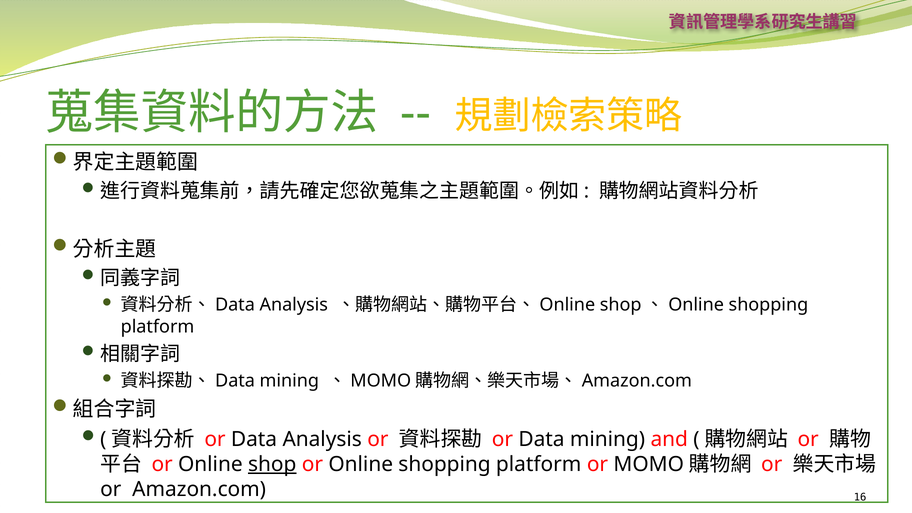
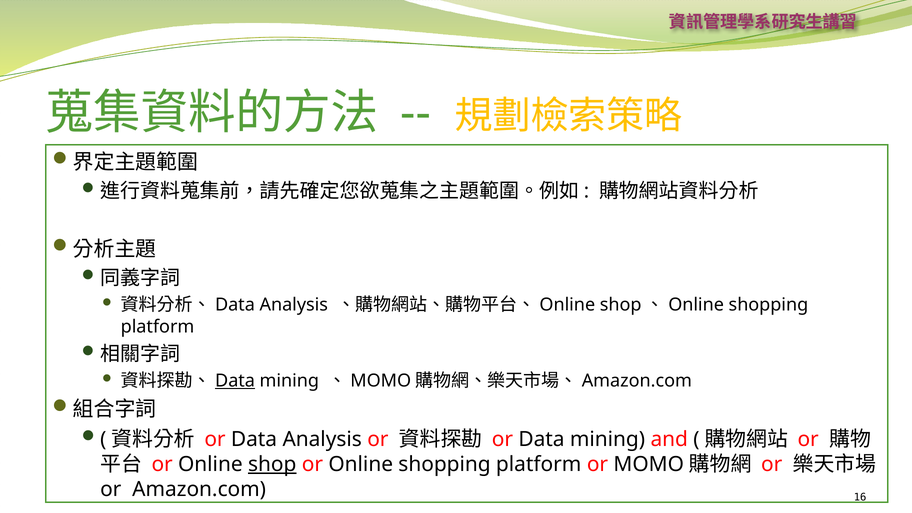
Data underline: none -> present (235, 381)
